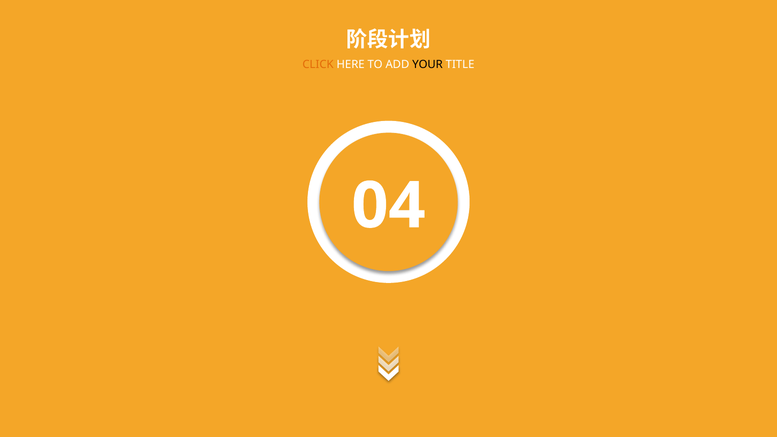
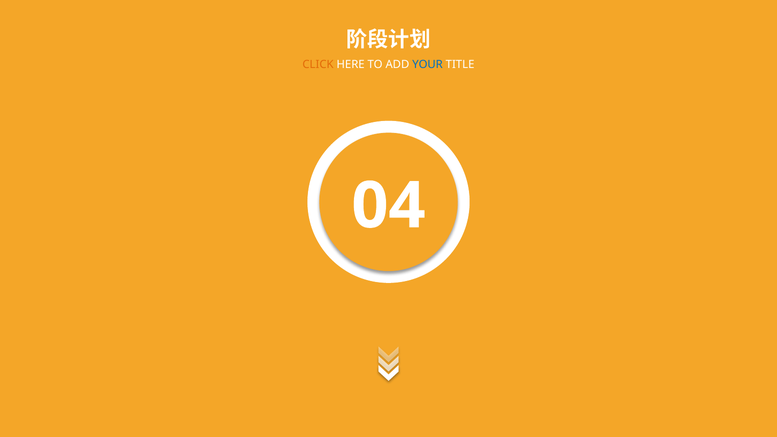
YOUR colour: black -> blue (428, 65)
